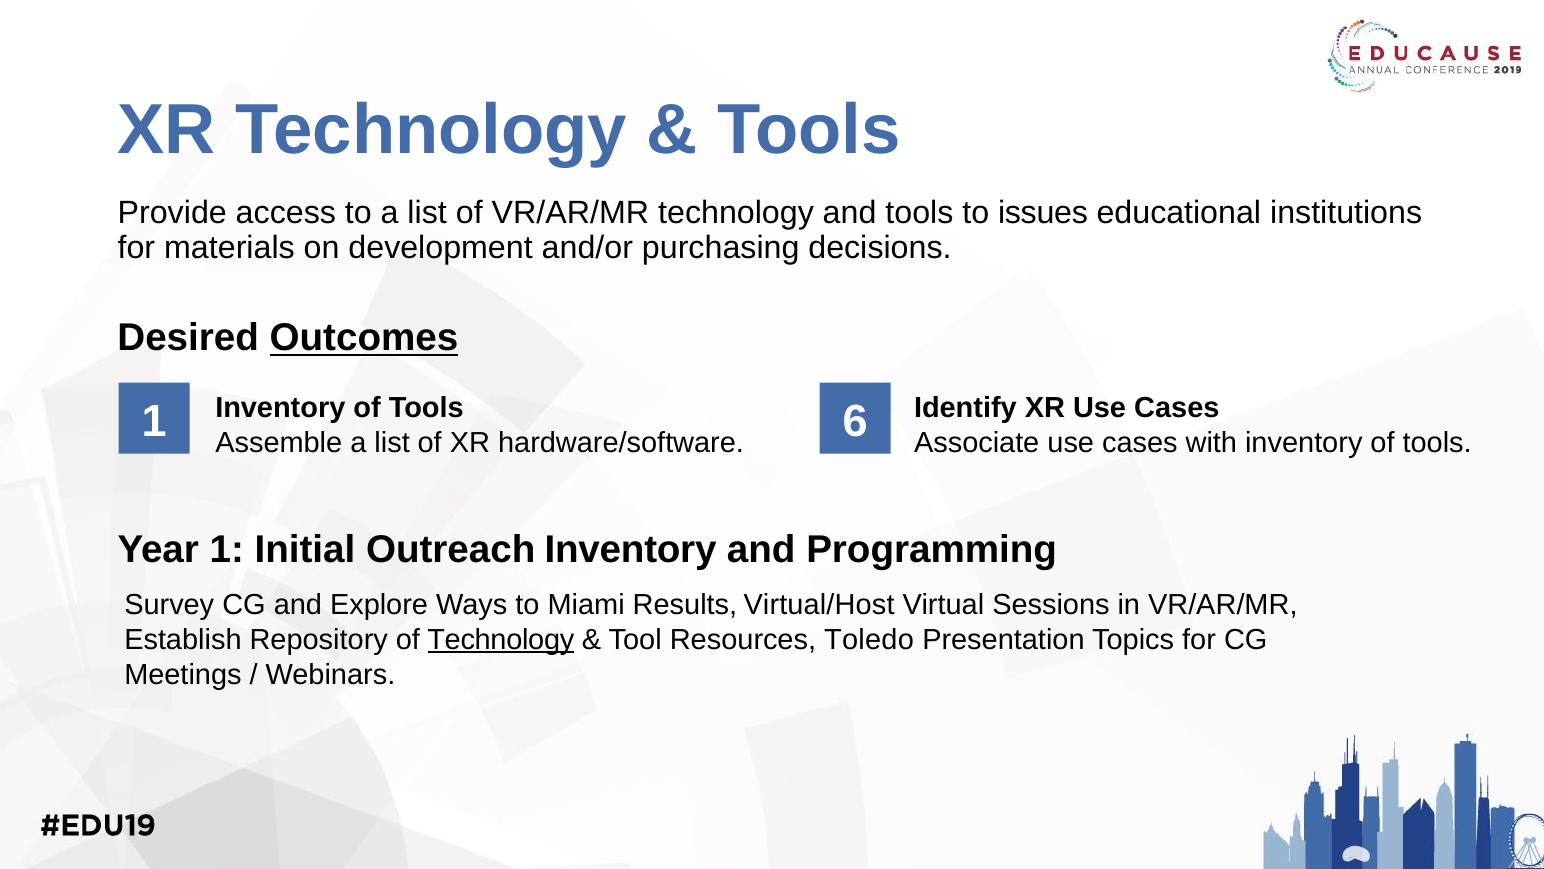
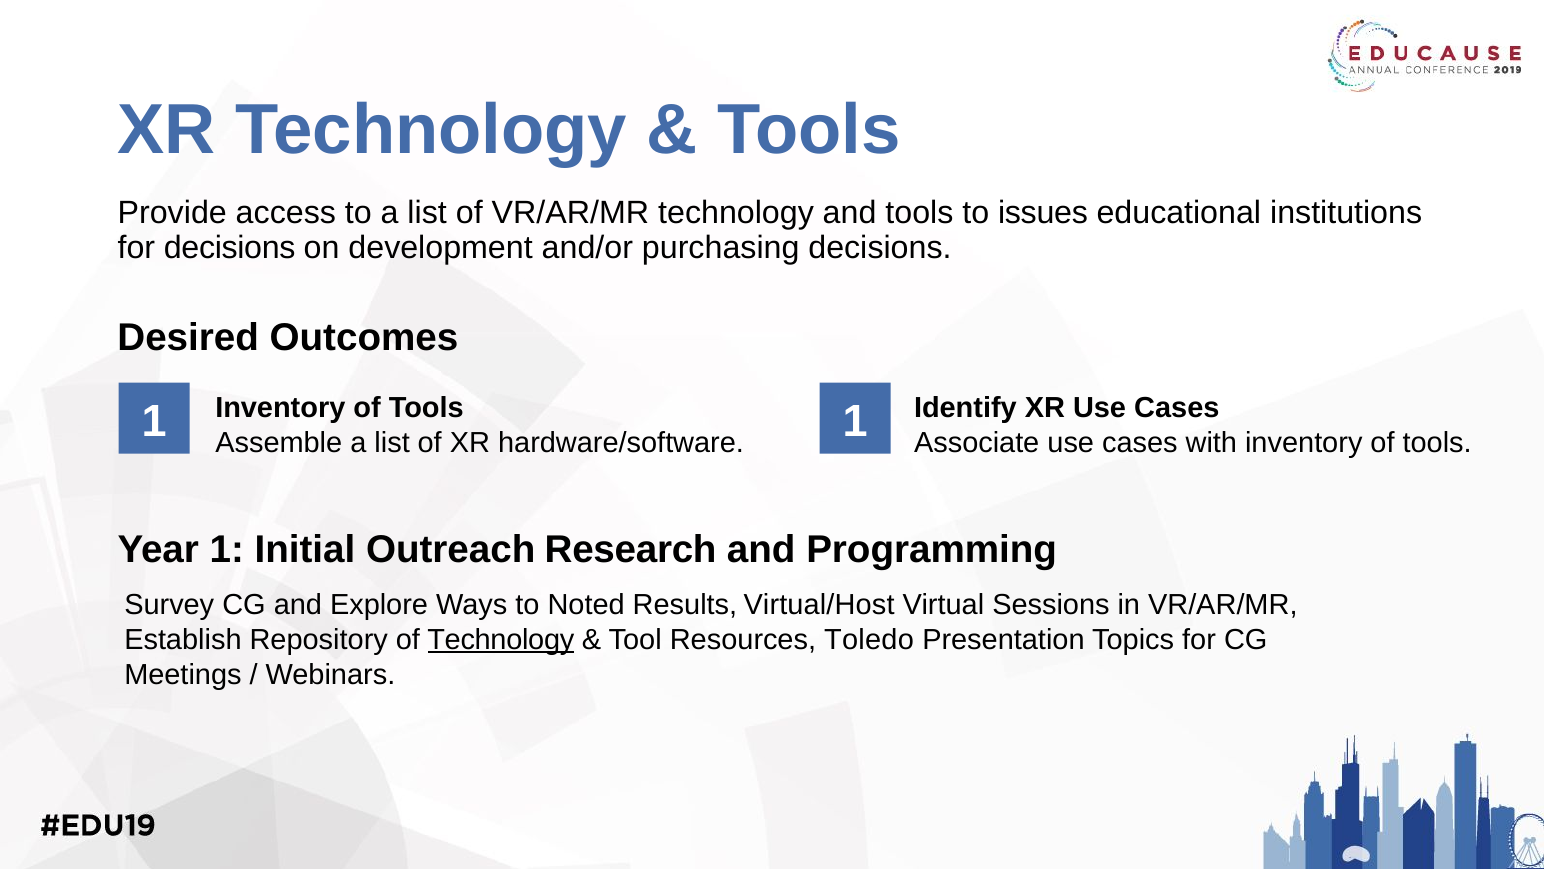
for materials: materials -> decisions (230, 247)
Outcomes underline: present -> none (364, 338)
1 6: 6 -> 1 (855, 421)
Outreach Inventory: Inventory -> Research (631, 549)
Miami: Miami -> Noted (586, 605)
